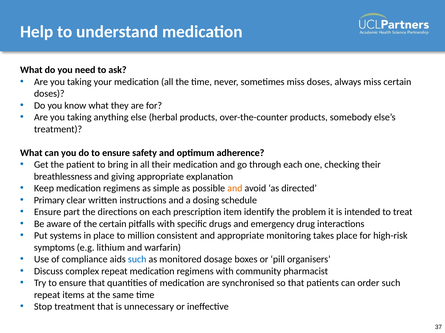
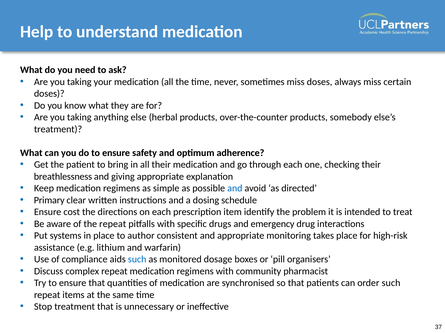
and colour: orange -> blue (235, 189)
part: part -> cost (72, 212)
the certain: certain -> repeat (113, 224)
million: million -> author (141, 236)
symptoms: symptoms -> assistance (54, 248)
